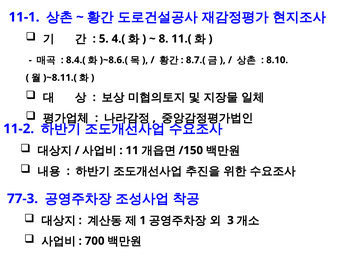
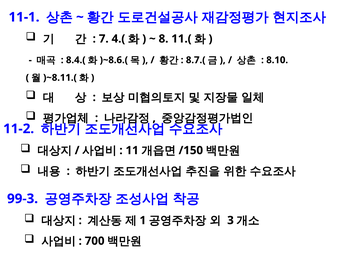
5: 5 -> 7 (104, 39)
77-3: 77-3 -> 99-3 (23, 199)
